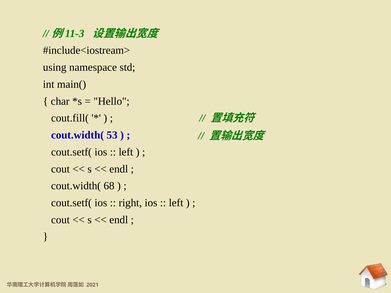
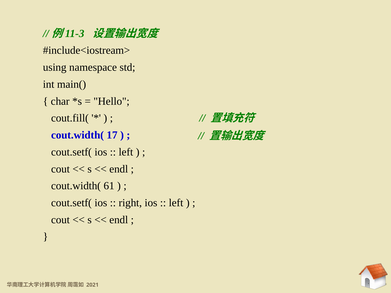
53: 53 -> 17 (112, 135)
68: 68 -> 61 (109, 186)
